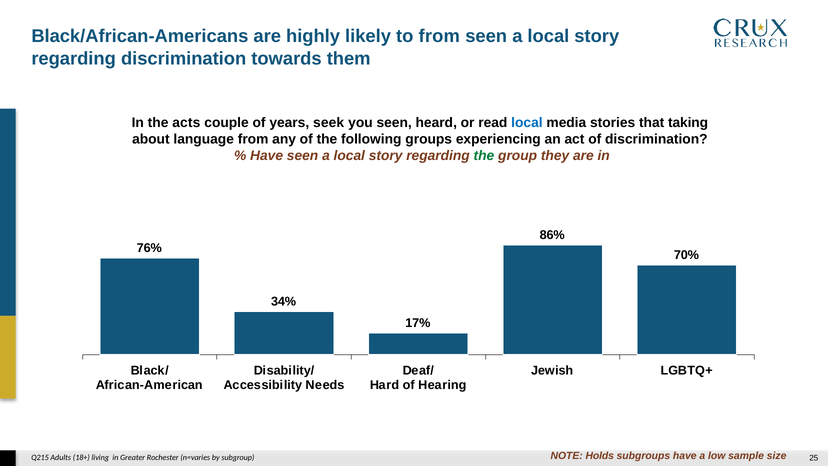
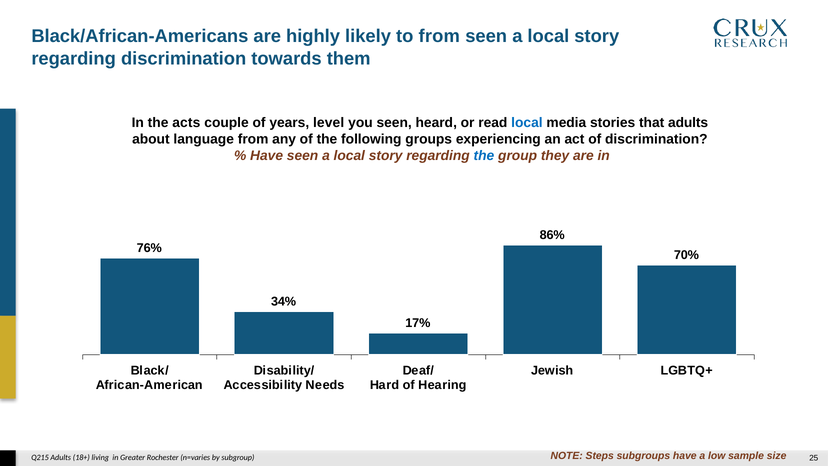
seek: seek -> level (329, 122)
that taking: taking -> adults (688, 122)
the colour: green -> blue (484, 156)
Holds: Holds -> Steps (600, 455)
